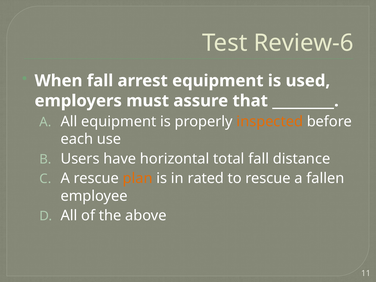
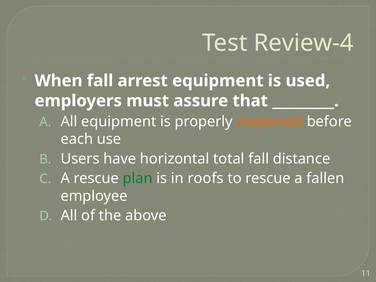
Review-6: Review-6 -> Review-4 (304, 43)
plan colour: orange -> green (138, 178)
rated: rated -> roofs (206, 178)
